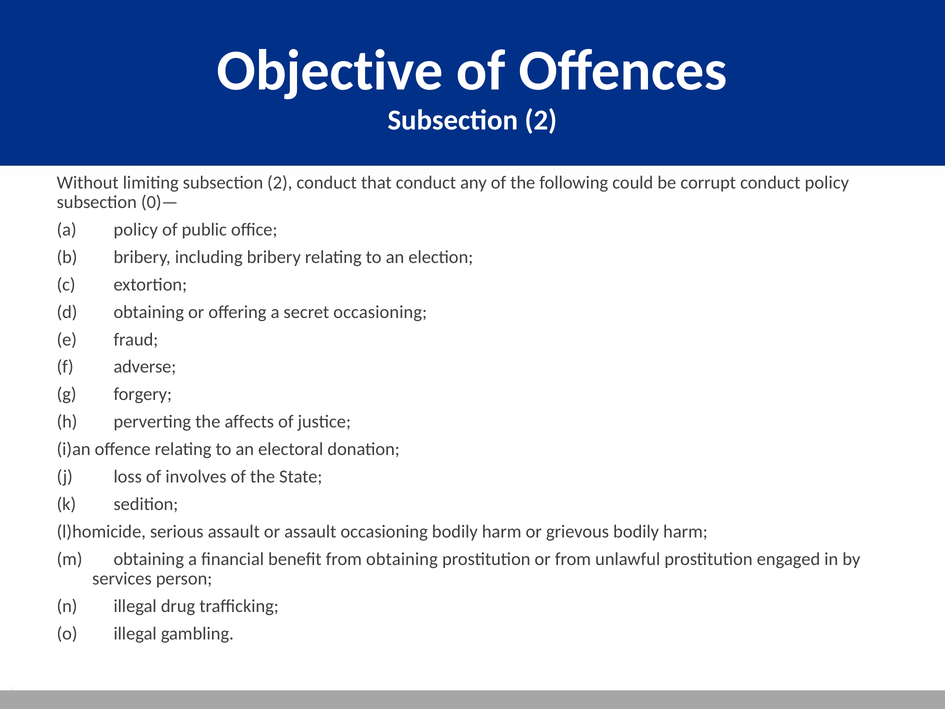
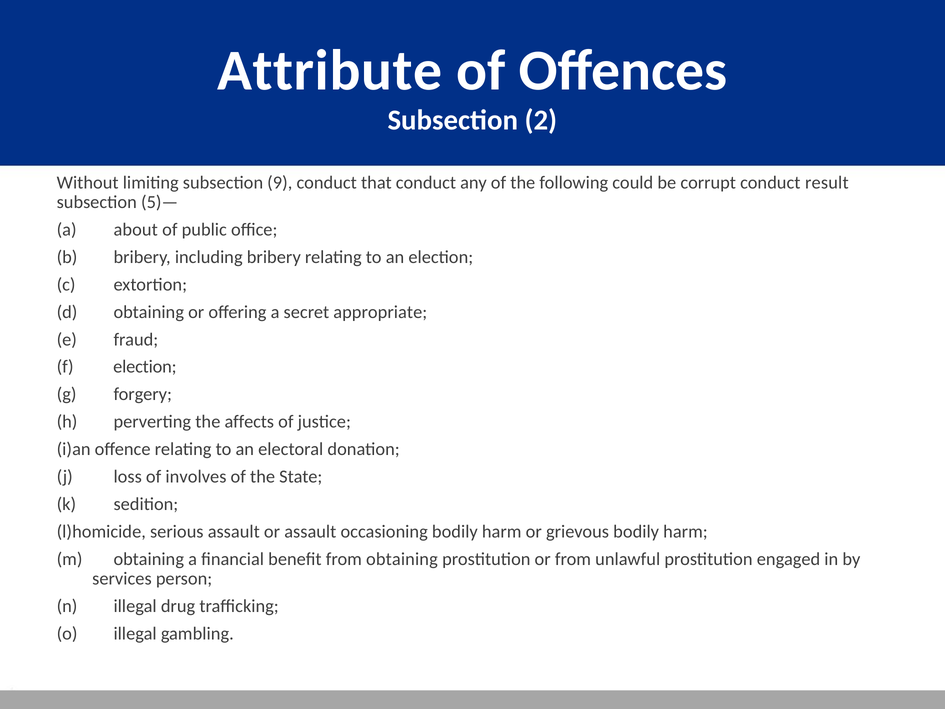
Objective: Objective -> Attribute (330, 70)
limiting subsection 2: 2 -> 9 (280, 182)
conduct policy: policy -> result (827, 182)
0)—: 0)— -> 5)— (160, 202)
a policy: policy -> about (136, 230)
secret occasioning: occasioning -> appropriate (380, 312)
f adverse: adverse -> election (145, 367)
